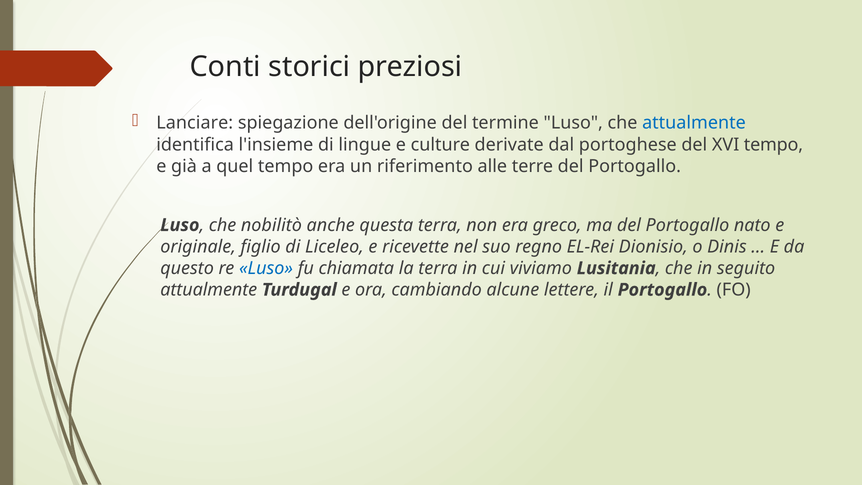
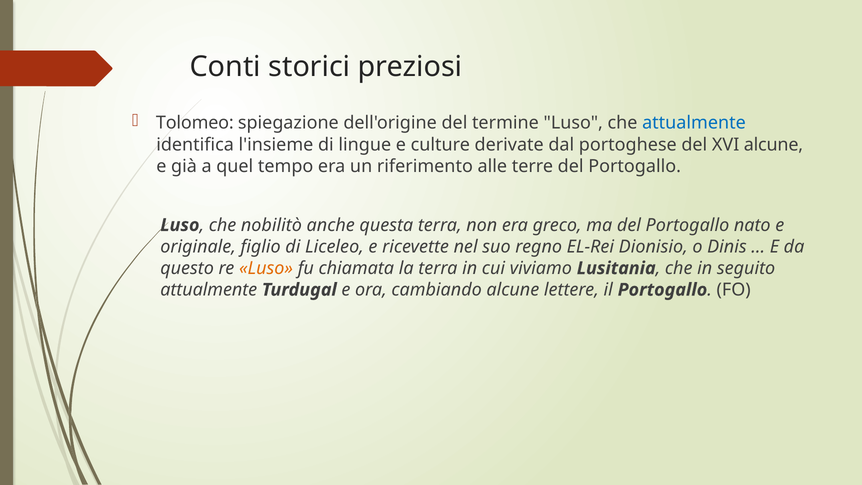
Lanciare: Lanciare -> Tolomeo (195, 123)
XVI tempo: tempo -> alcune (773, 145)
Luso colour: blue -> orange (266, 268)
